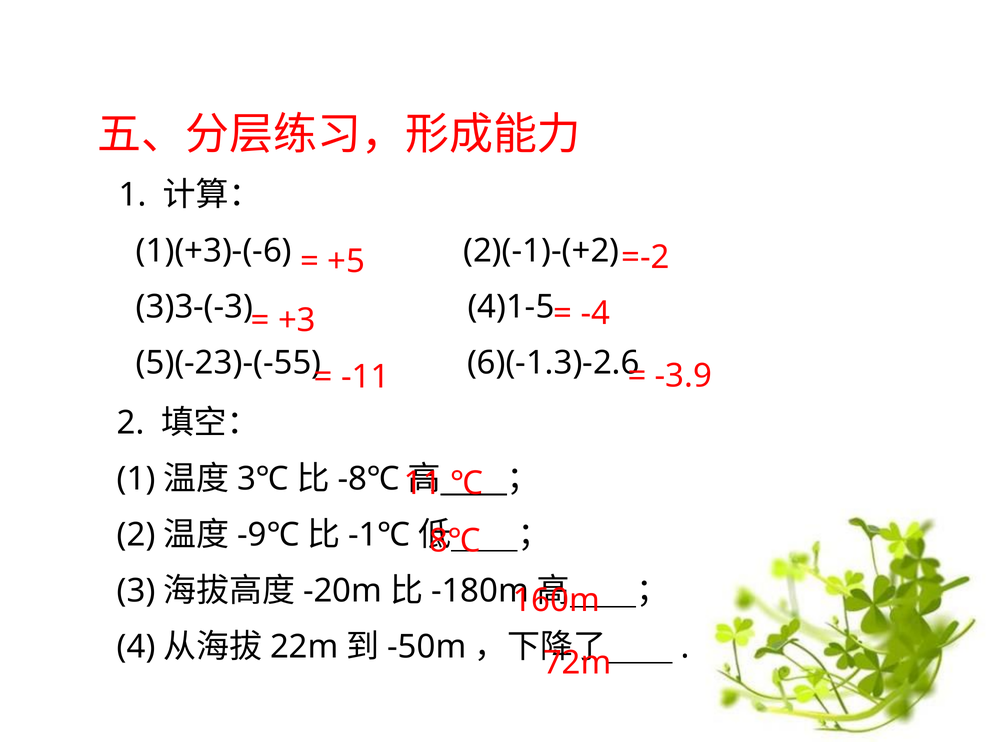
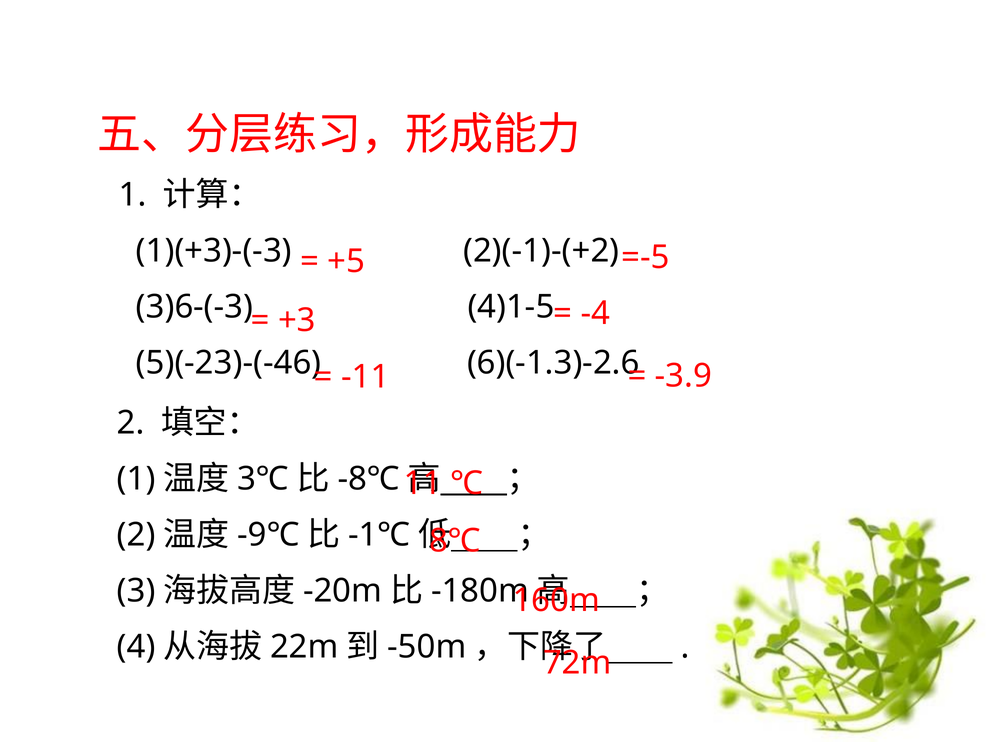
1)(+3)-(-6: 1)(+3)-(-6 -> 1)(+3)-(-3 (214, 251)
=-2: =-2 -> =-5 (645, 257)
3)3-(-3: 3)3-(-3 -> 3)6-(-3 (195, 307)
5)(-23)-(-55: 5)(-23)-(-55 -> 5)(-23)-(-46 (229, 363)
